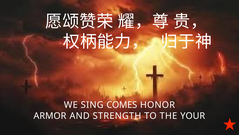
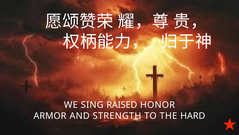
COMES: COMES -> RAISED (122, 104)
YOUR: YOUR -> HARD (193, 115)
